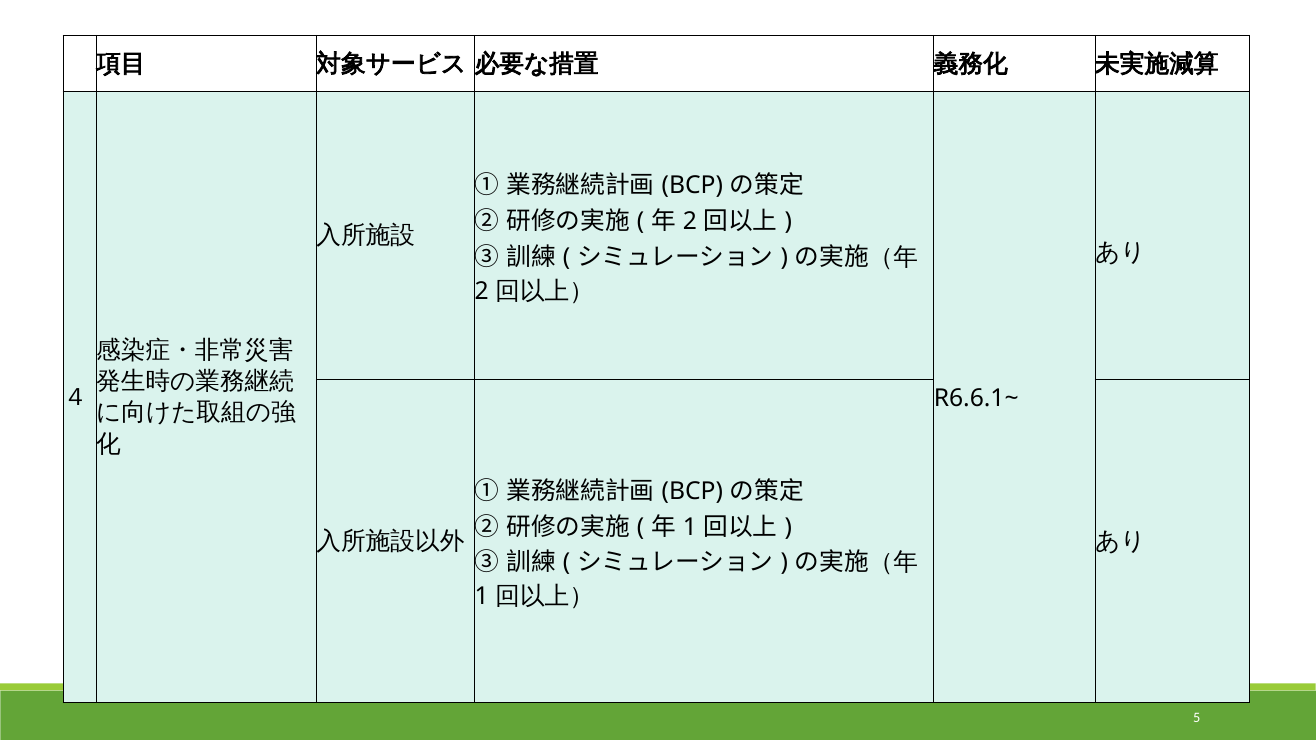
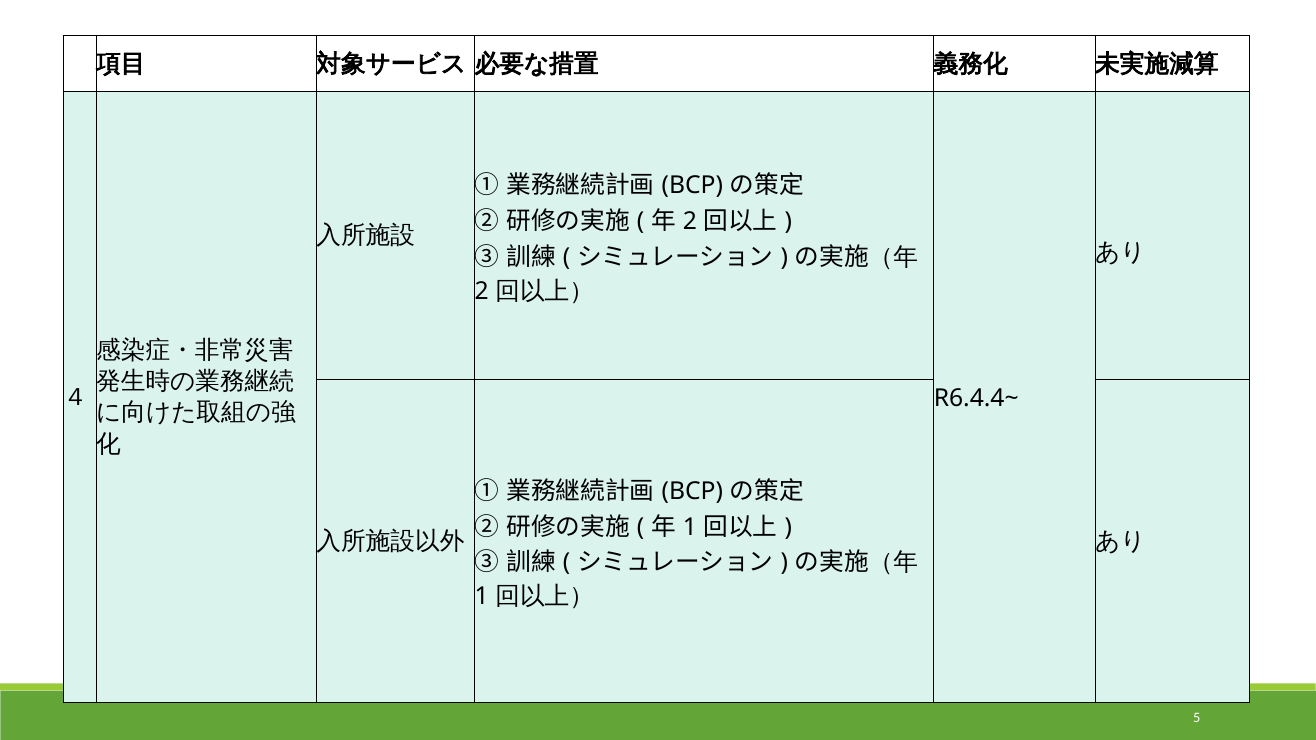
R6.6.1~: R6.6.1~ -> R6.4.4~ (976, 399)
